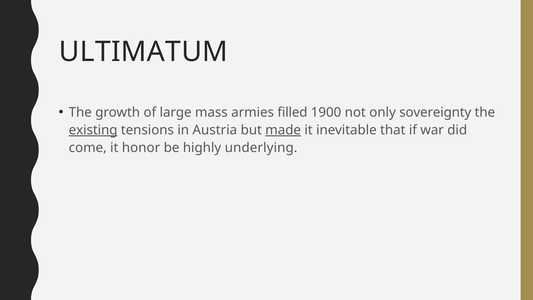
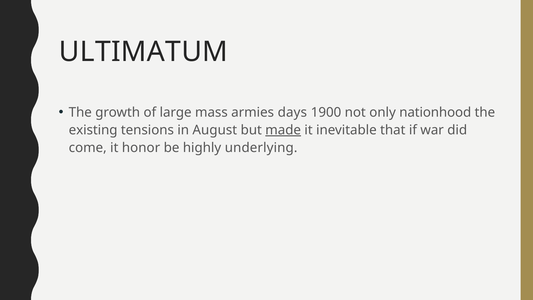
filled: filled -> days (292, 112)
sovereignty: sovereignty -> nationhood (435, 112)
existing underline: present -> none (93, 130)
Austria: Austria -> August (215, 130)
